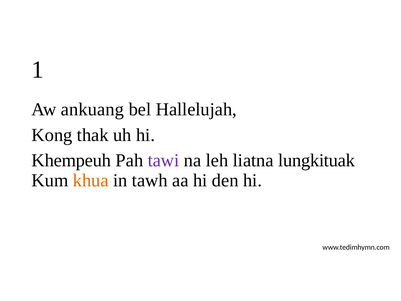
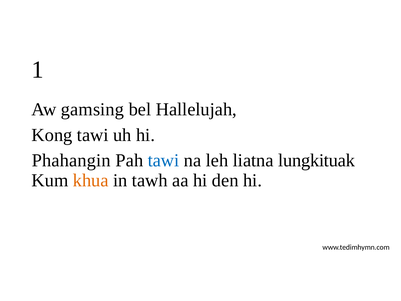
ankuang: ankuang -> gamsing (93, 109)
Kong thak: thak -> tawi (93, 135)
Khempeuh: Khempeuh -> Phahangin (71, 160)
tawi colour: purple -> blue (164, 160)
